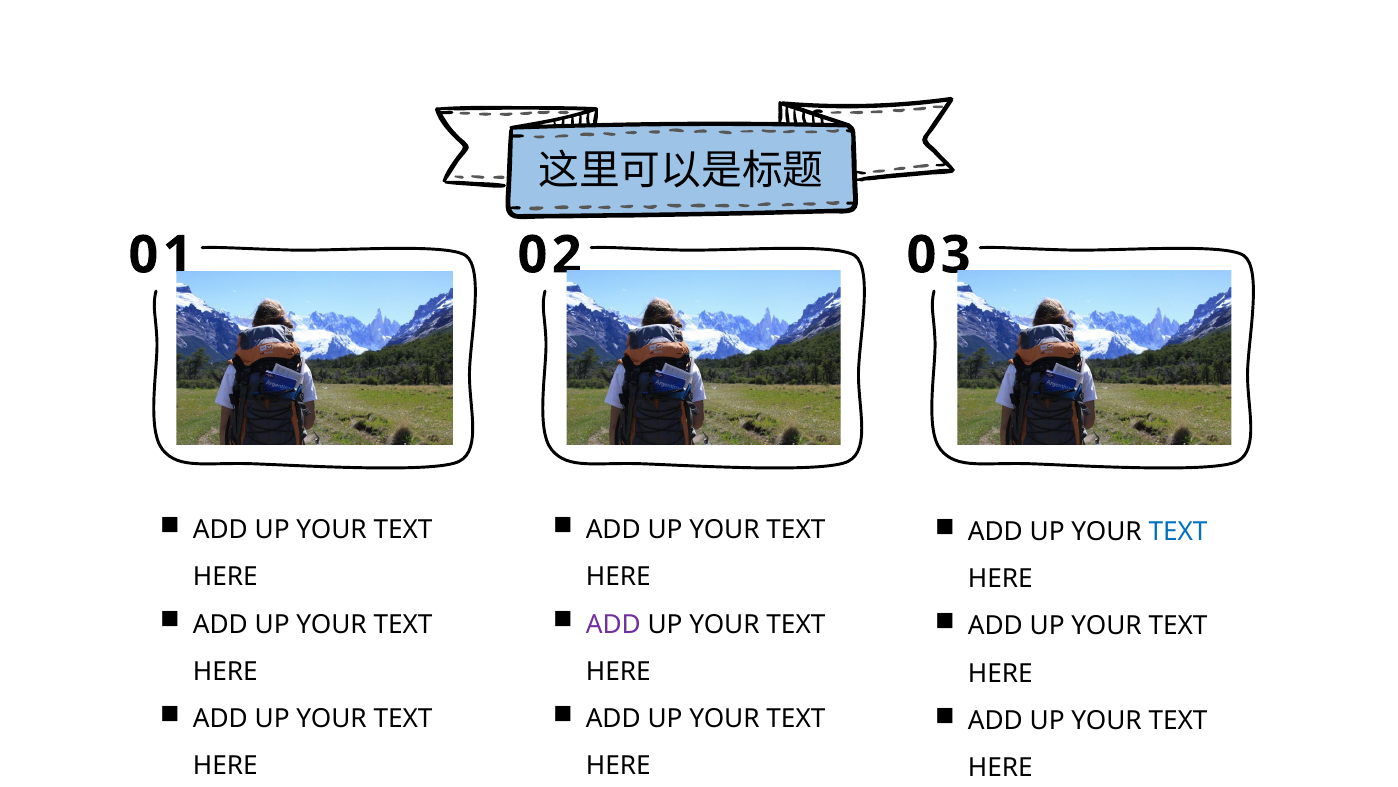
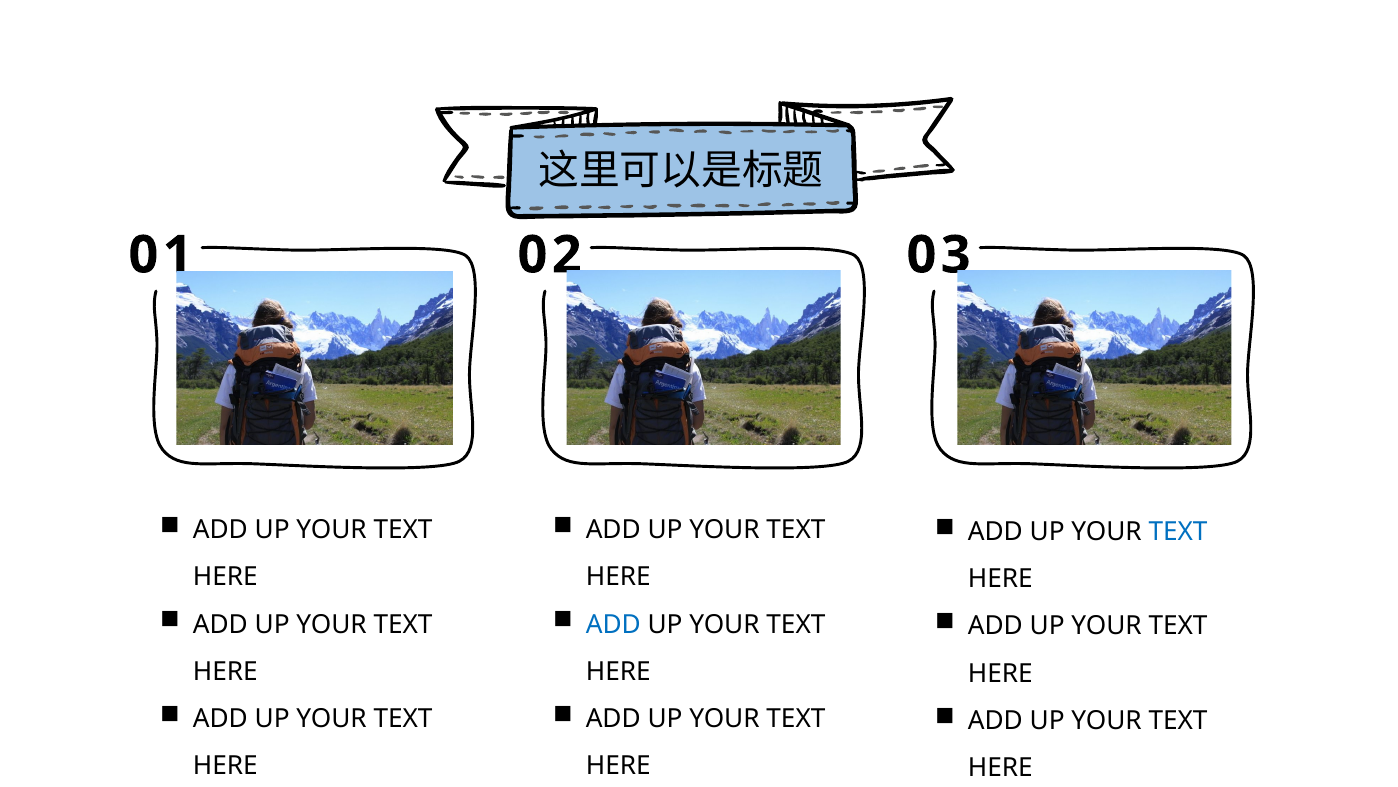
ADD colour: purple -> blue (613, 624)
